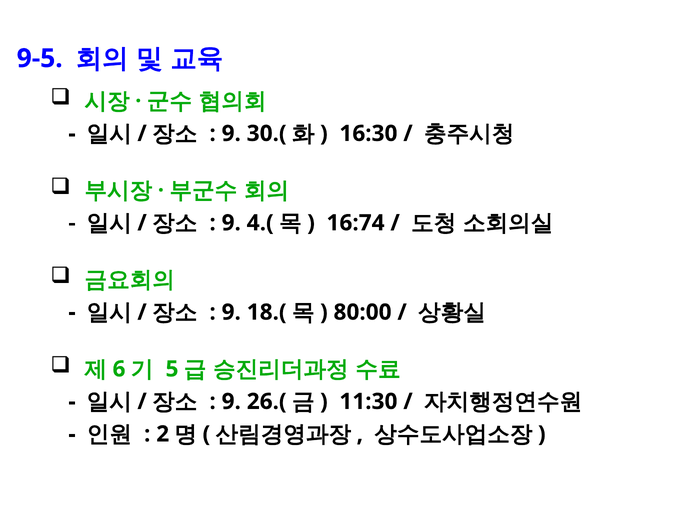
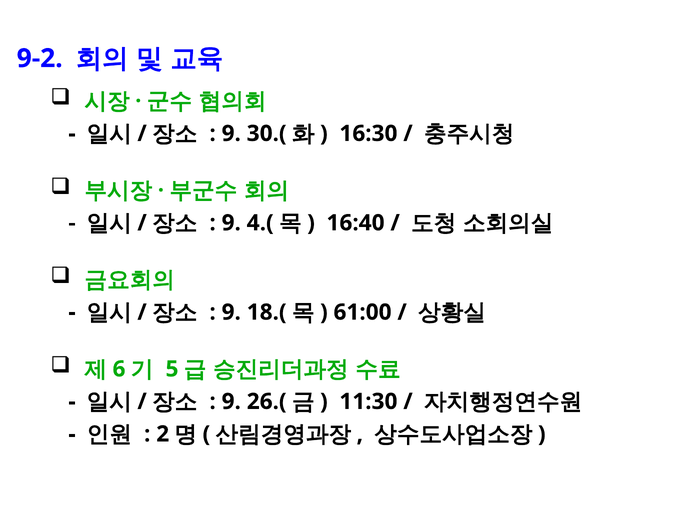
9-5: 9-5 -> 9-2 (40, 58)
16:74: 16:74 -> 16:40 (356, 223)
80:00: 80:00 -> 61:00 (363, 313)
